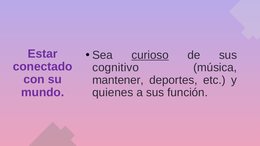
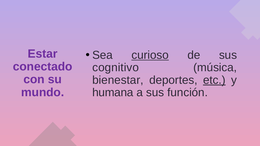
mantener: mantener -> bienestar (118, 80)
etc underline: none -> present (214, 80)
quienes: quienes -> humana (113, 93)
